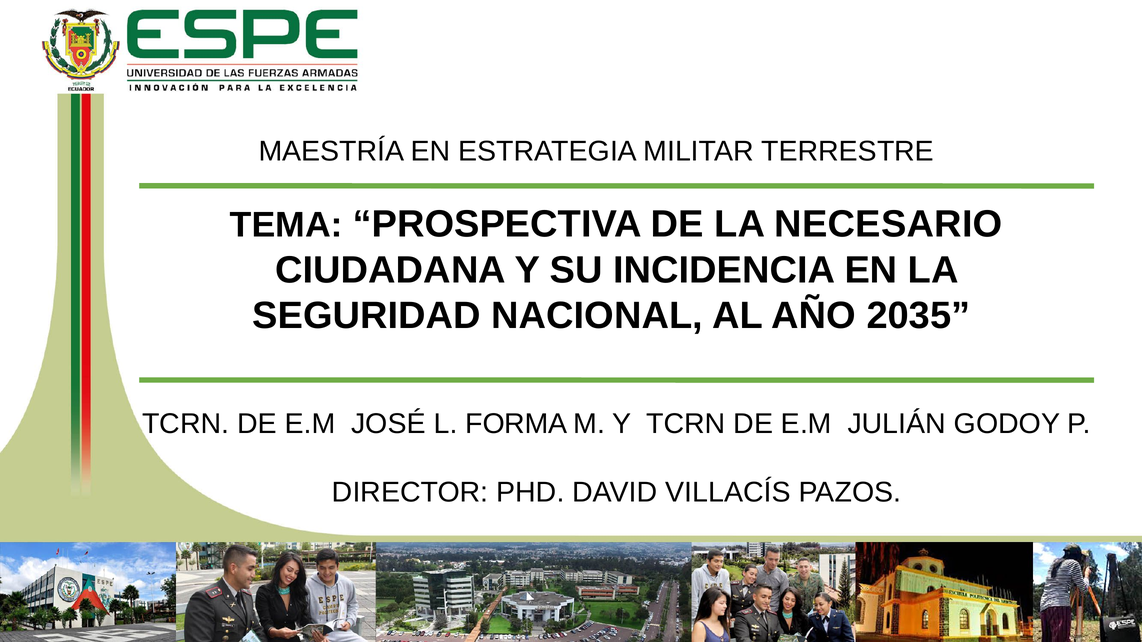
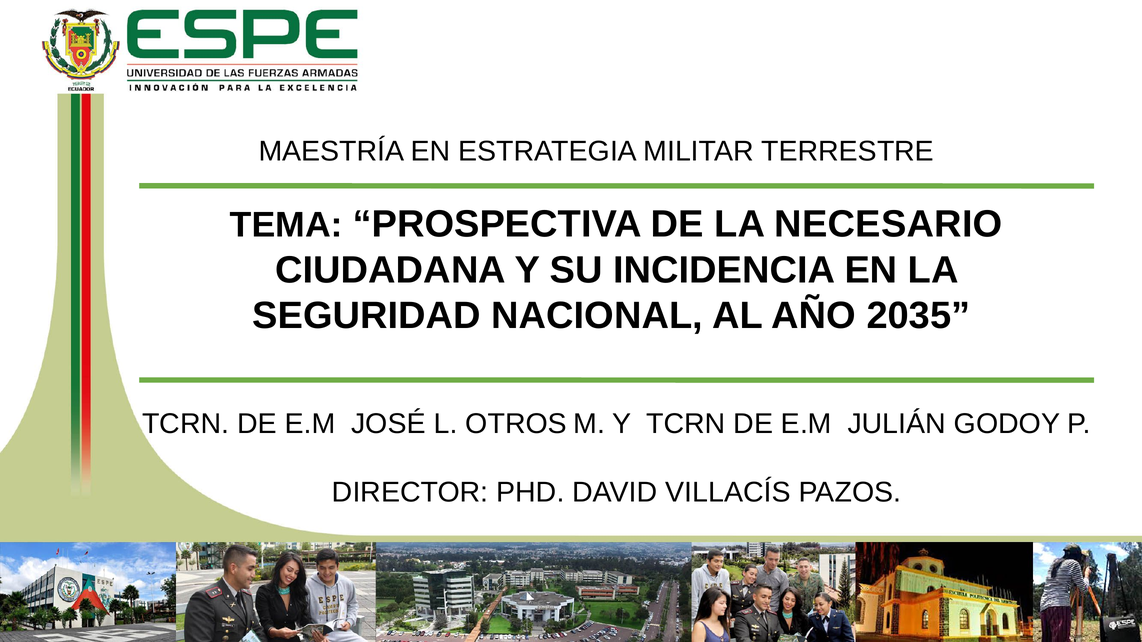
FORMA: FORMA -> OTROS (516, 424)
